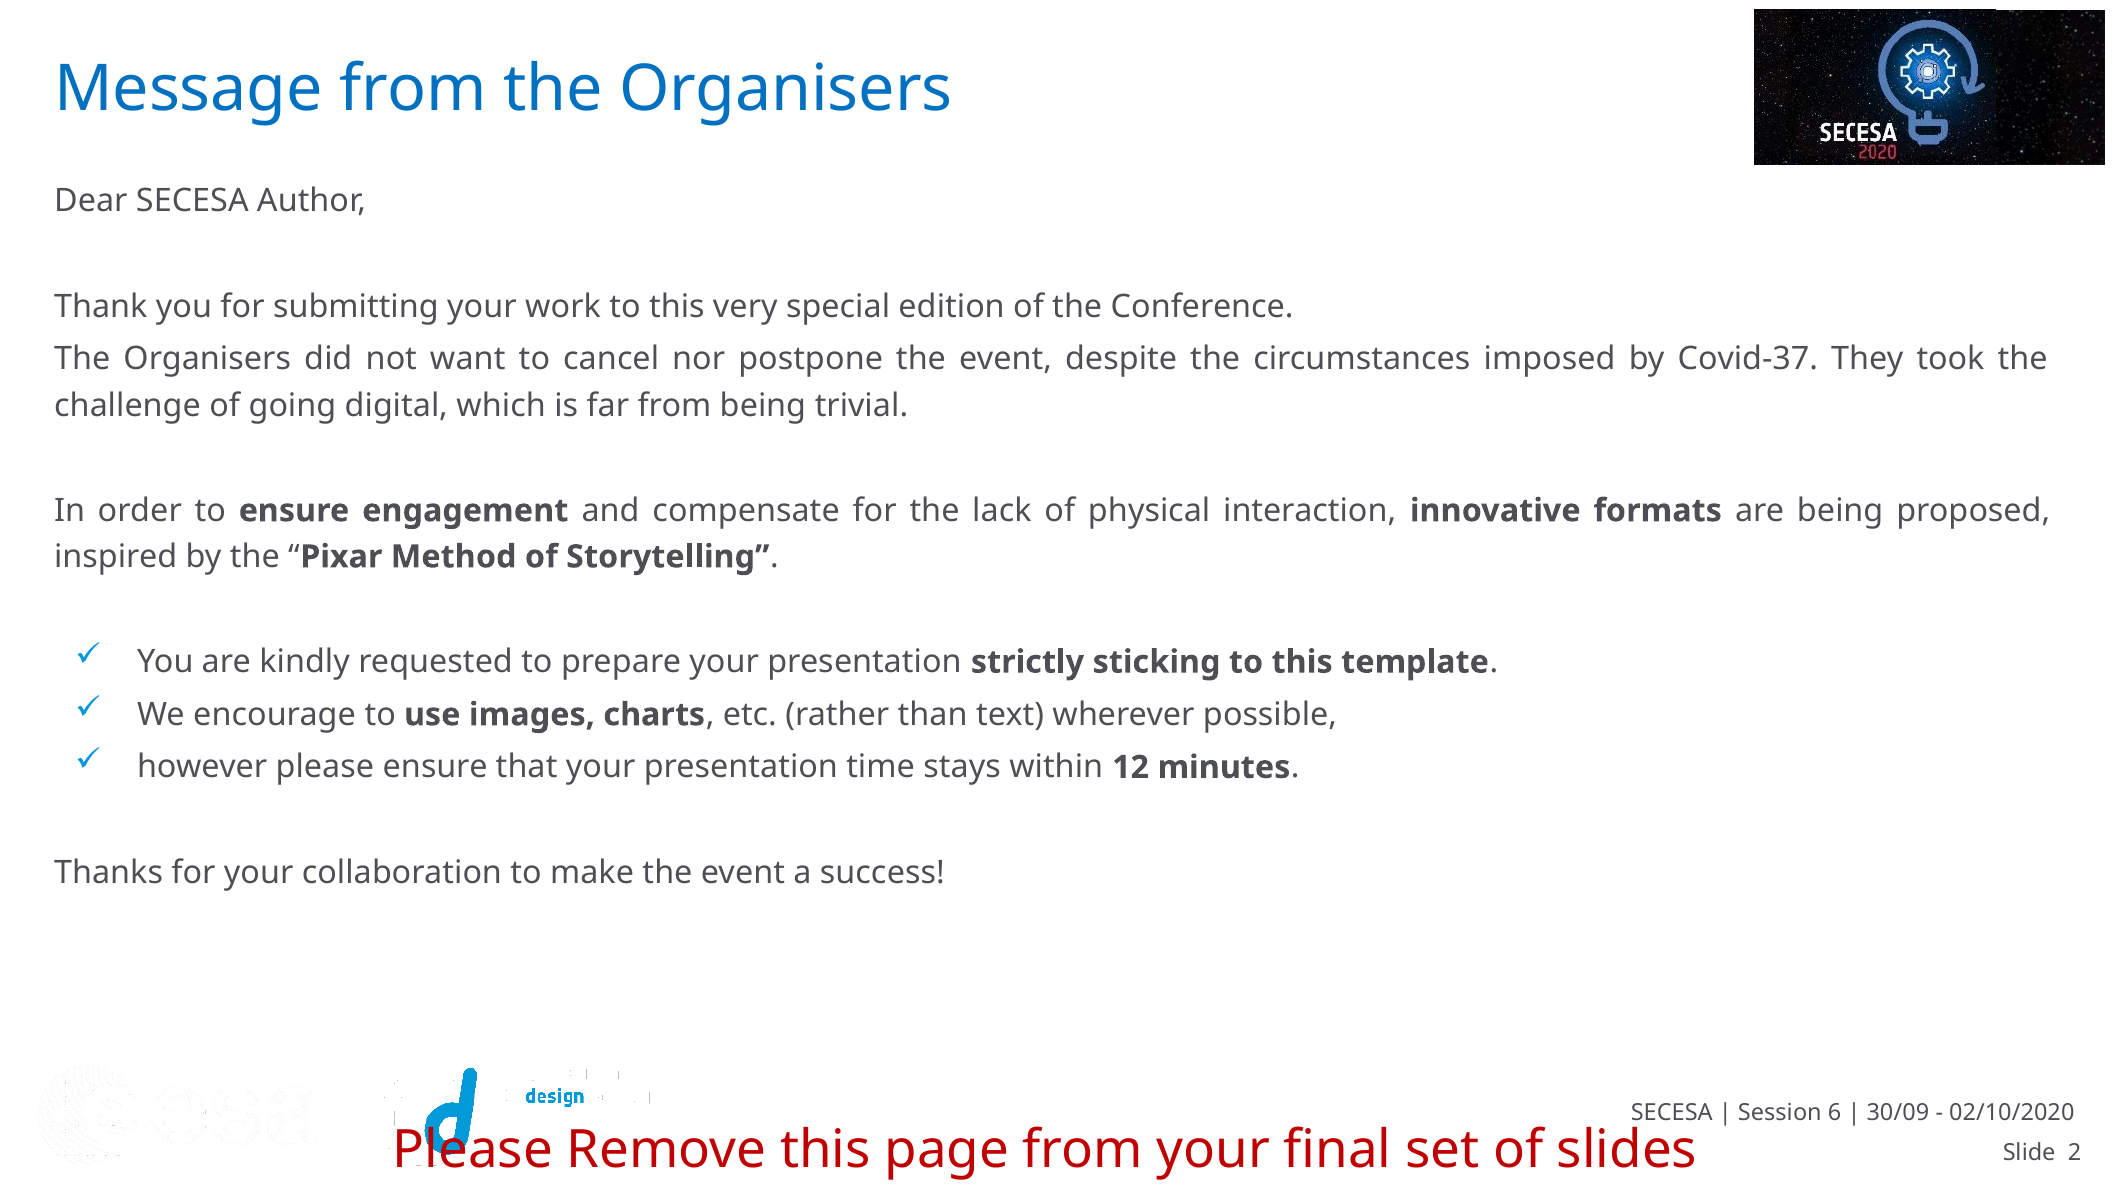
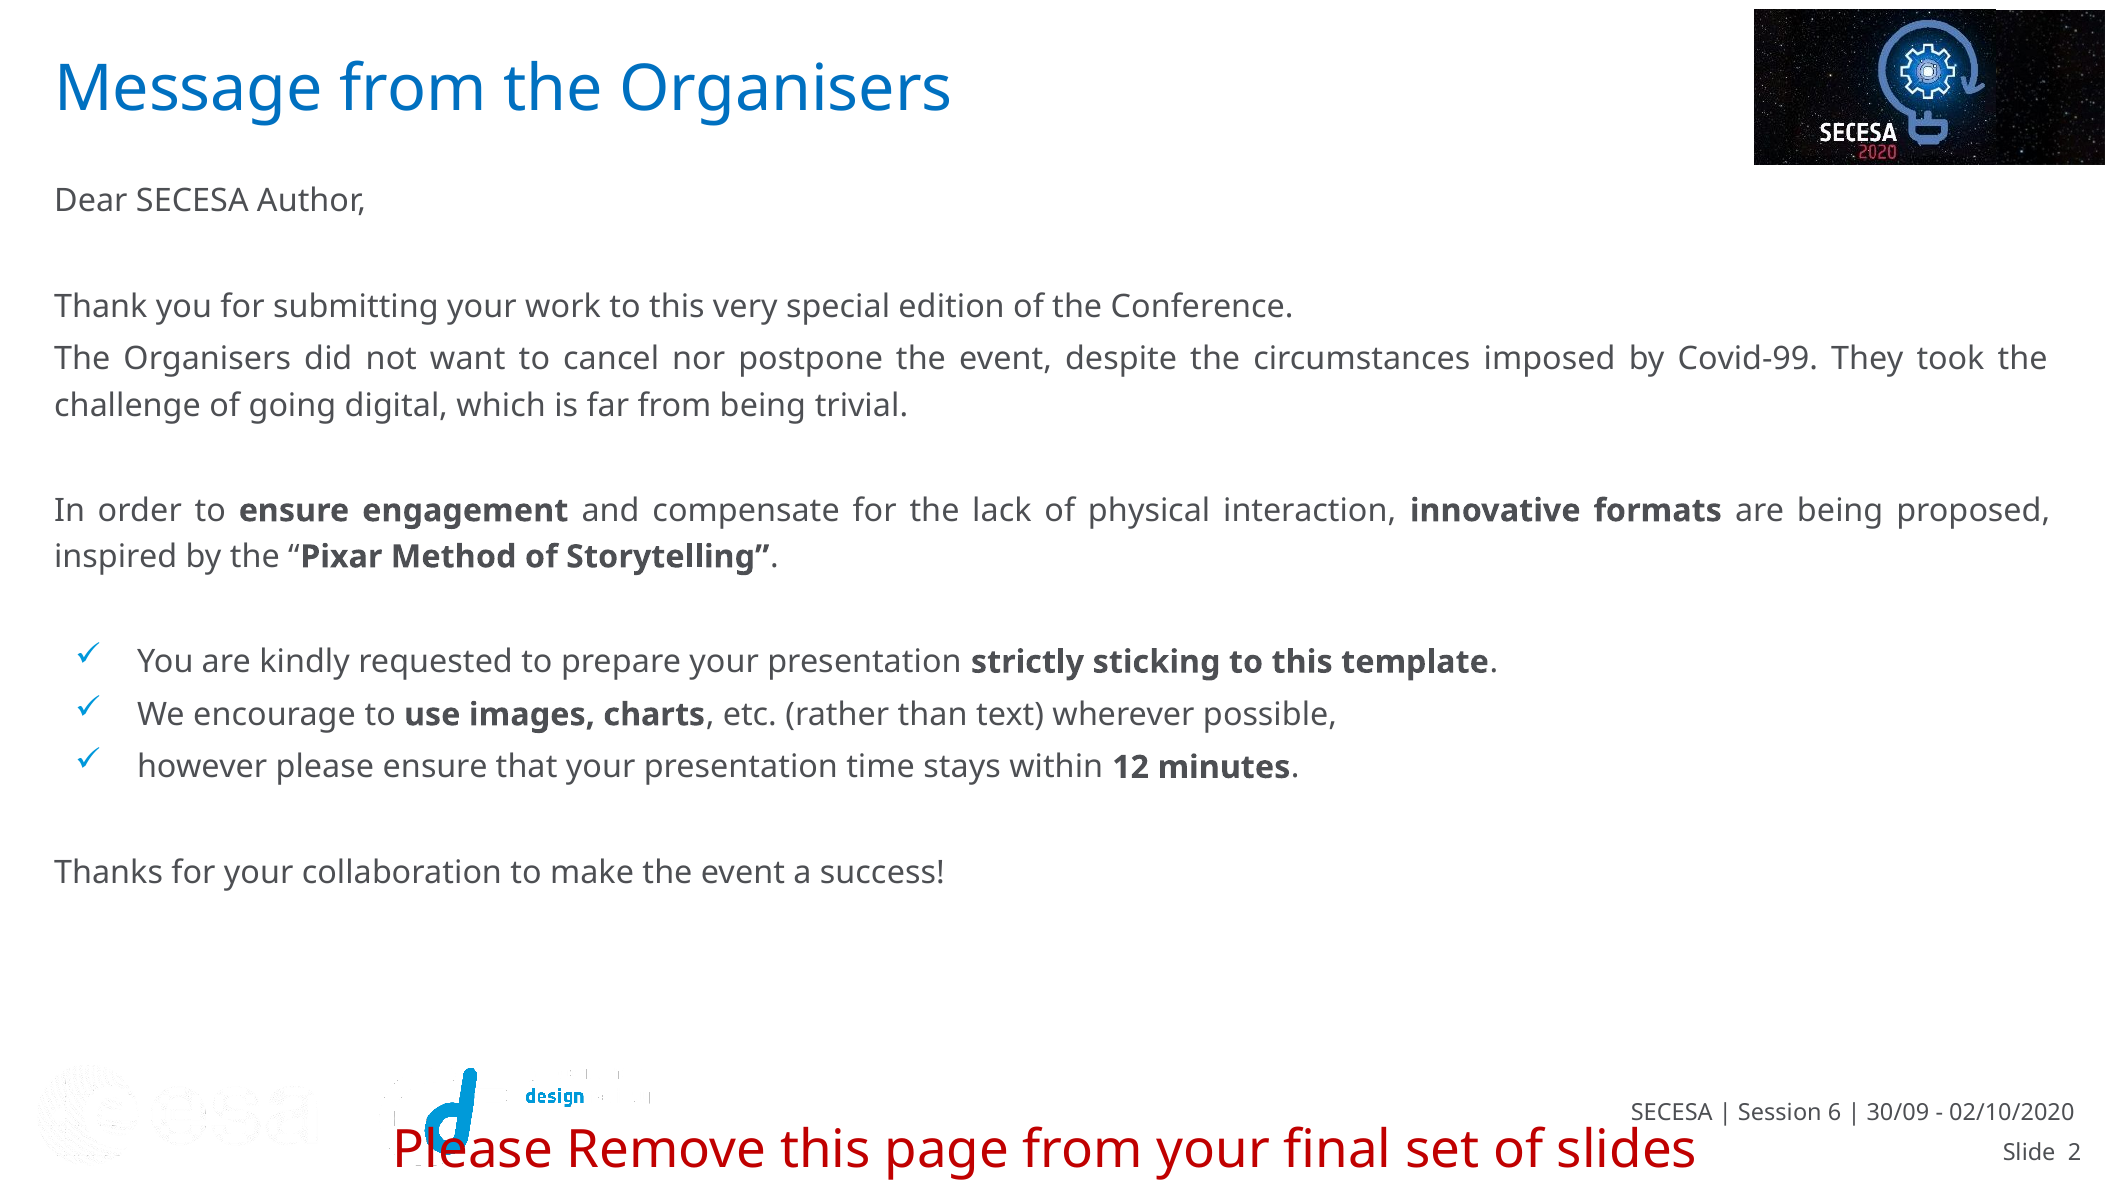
Covid-37: Covid-37 -> Covid-99 (1748, 359)
